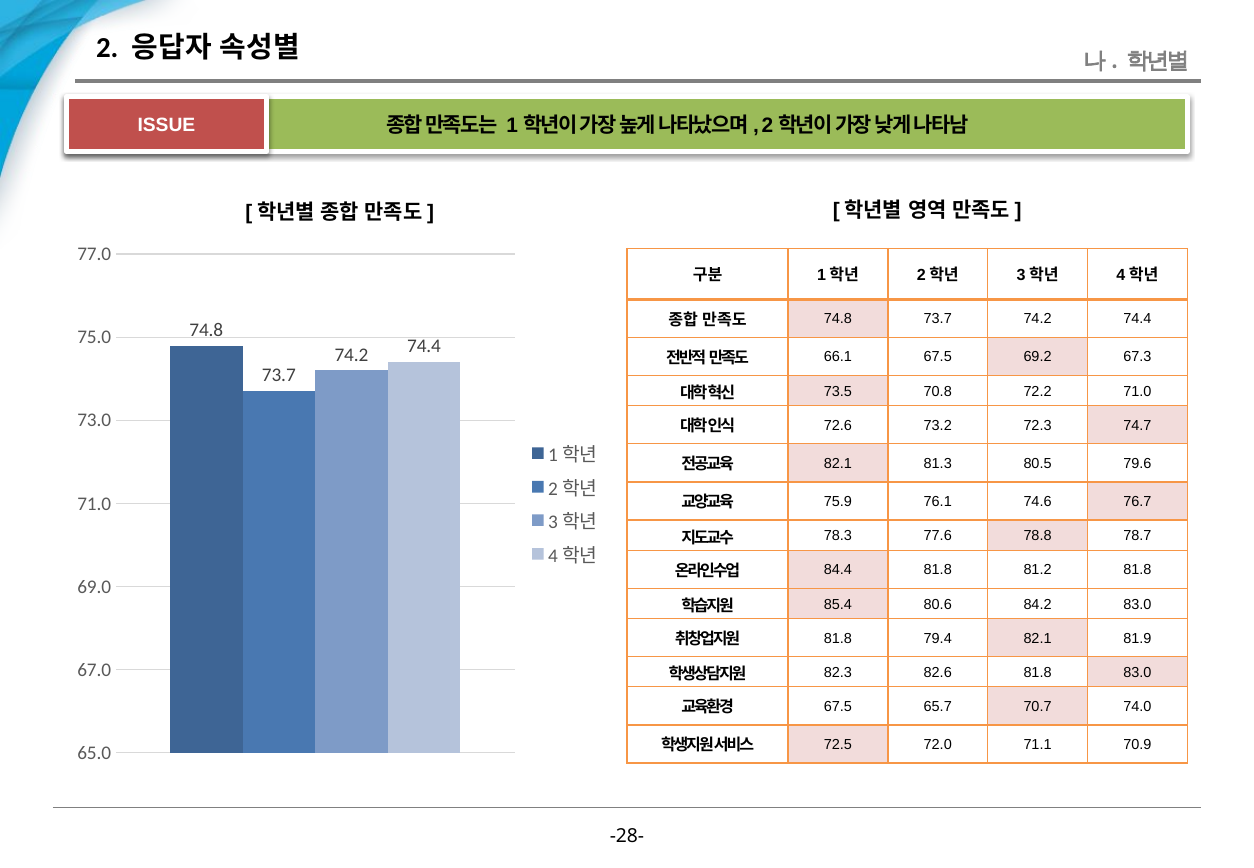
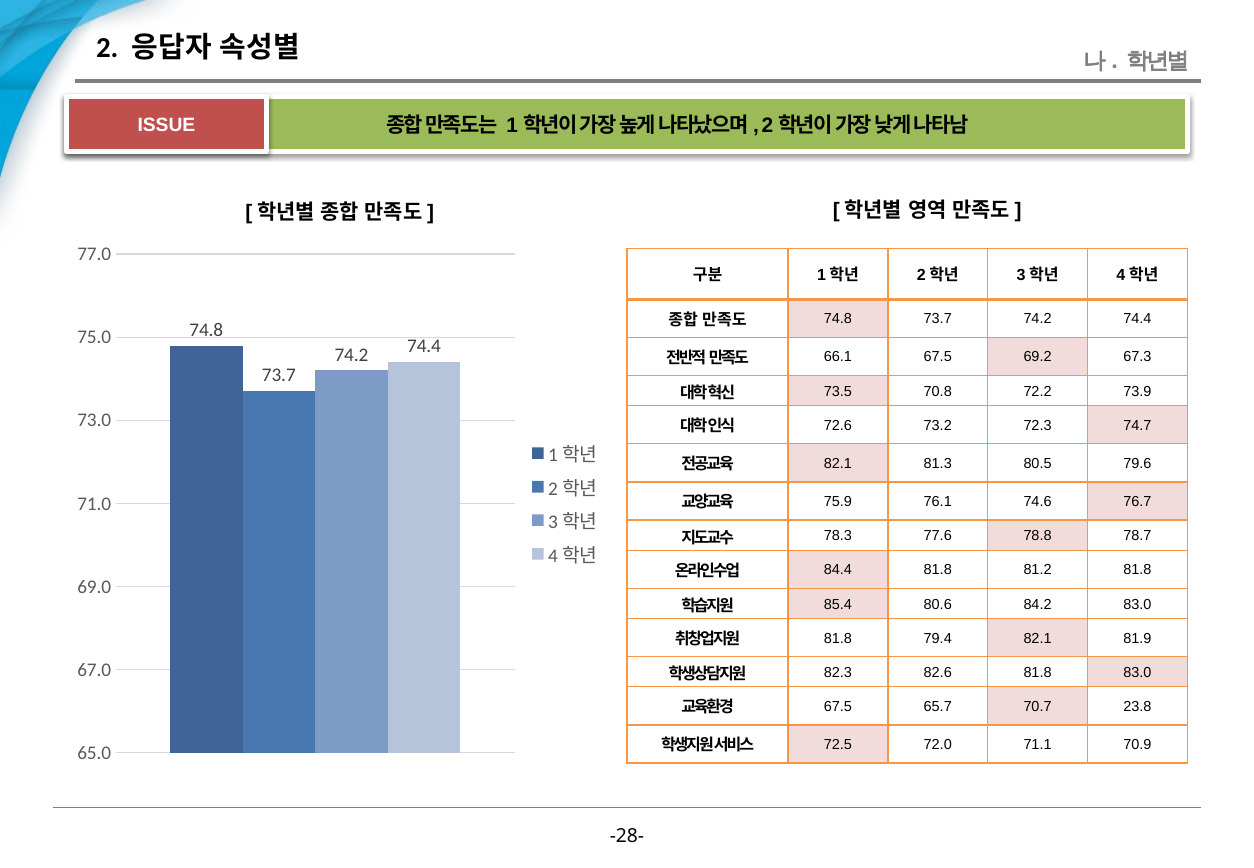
72.2 71.0: 71.0 -> 73.9 (1137, 391)
74.0: 74.0 -> 23.8 (1137, 707)
